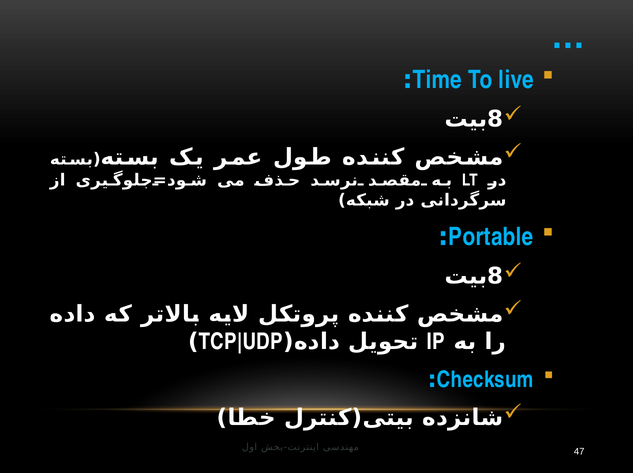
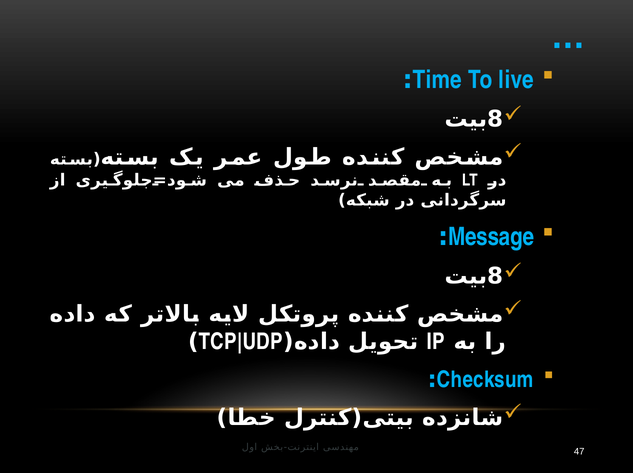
Portable: Portable -> Message (491, 237)
